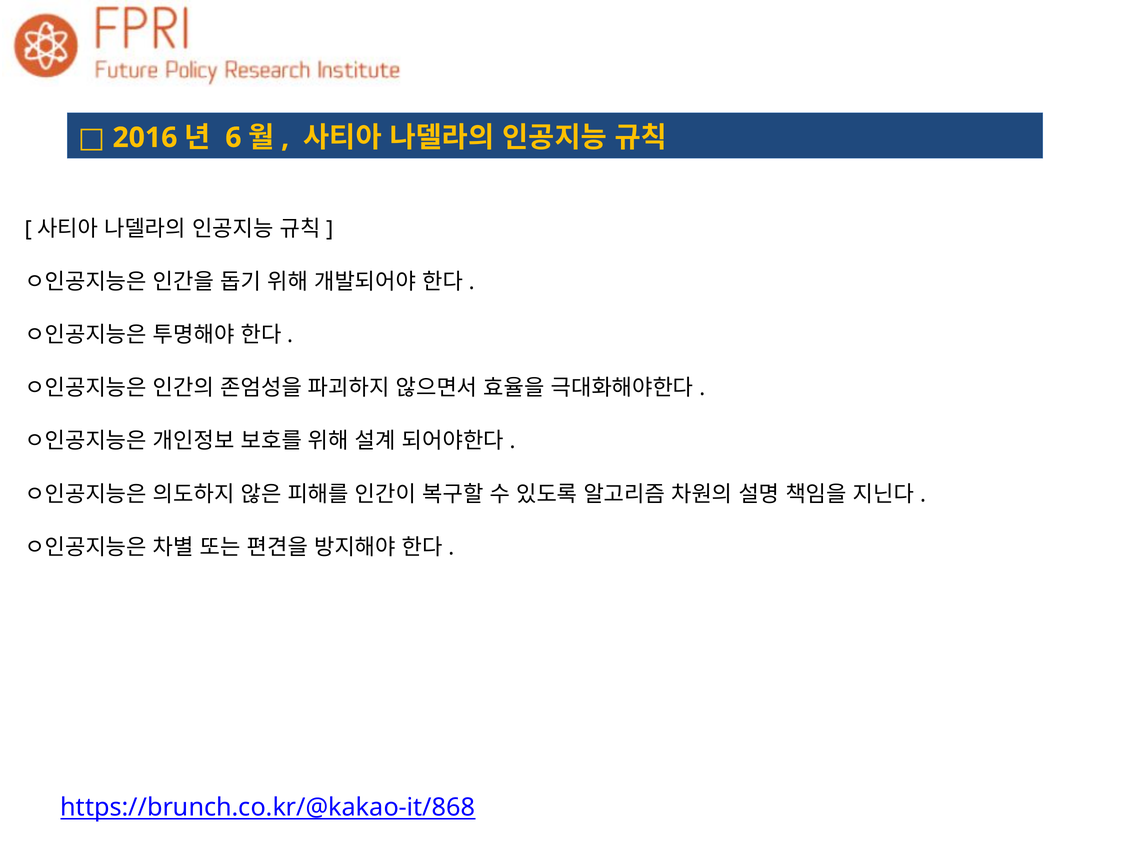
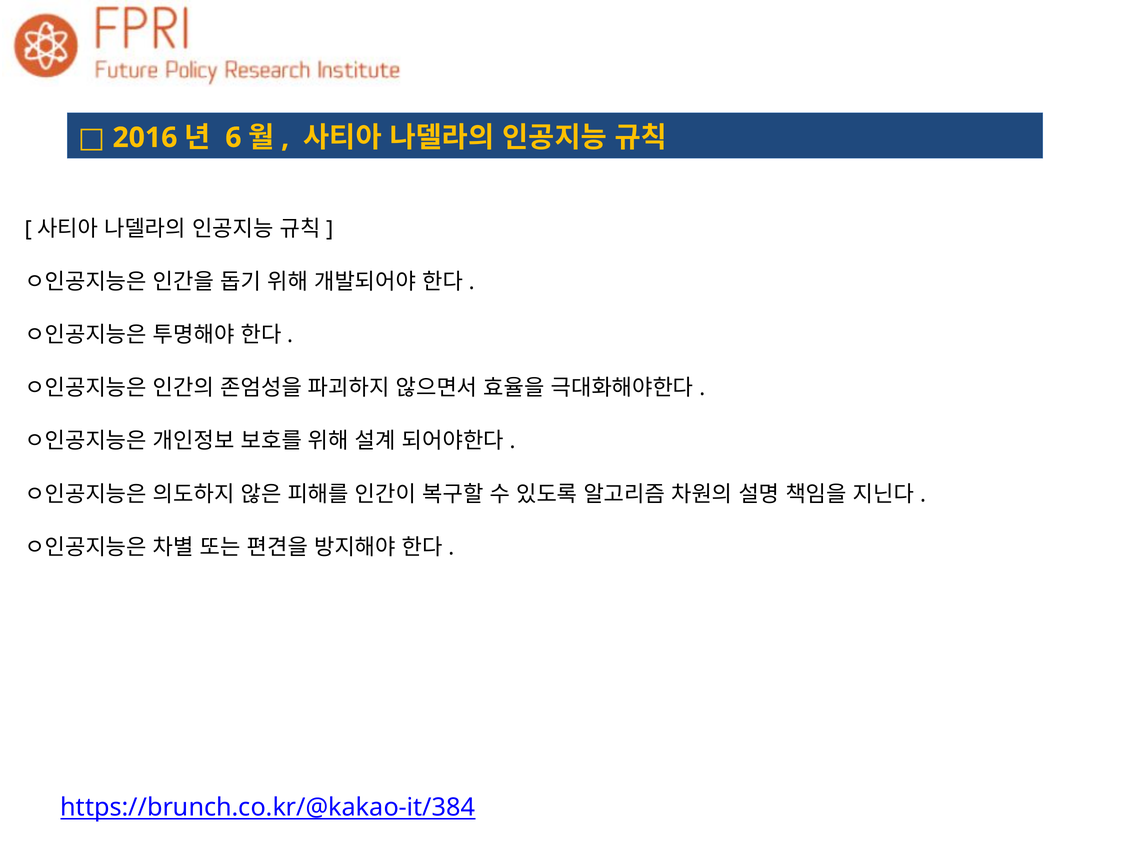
https://brunch.co.kr/@kakao-it/868: https://brunch.co.kr/@kakao-it/868 -> https://brunch.co.kr/@kakao-it/384 (268, 807)
